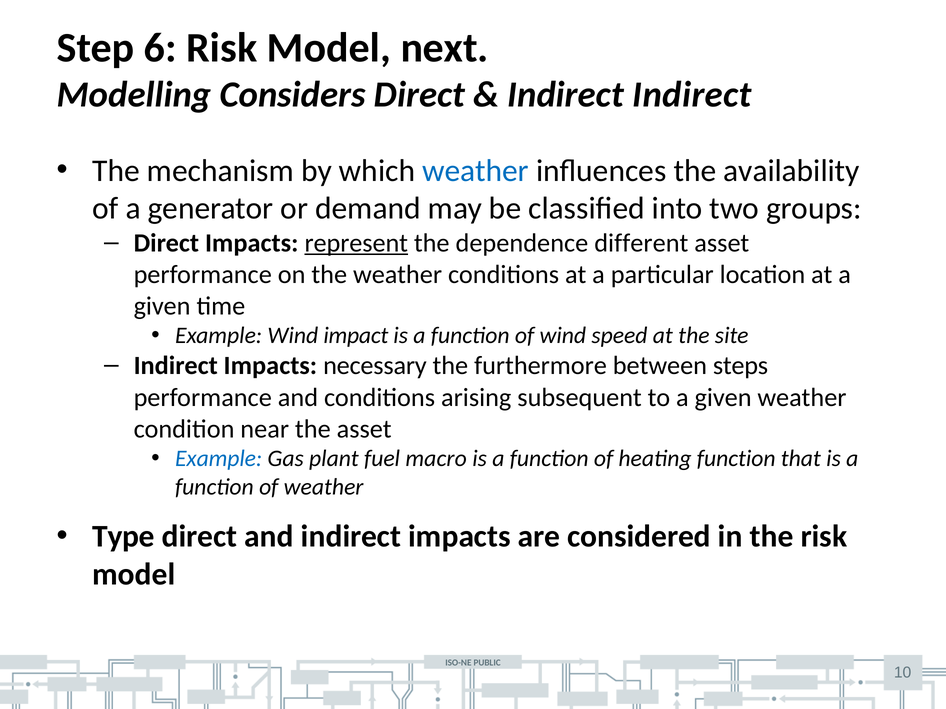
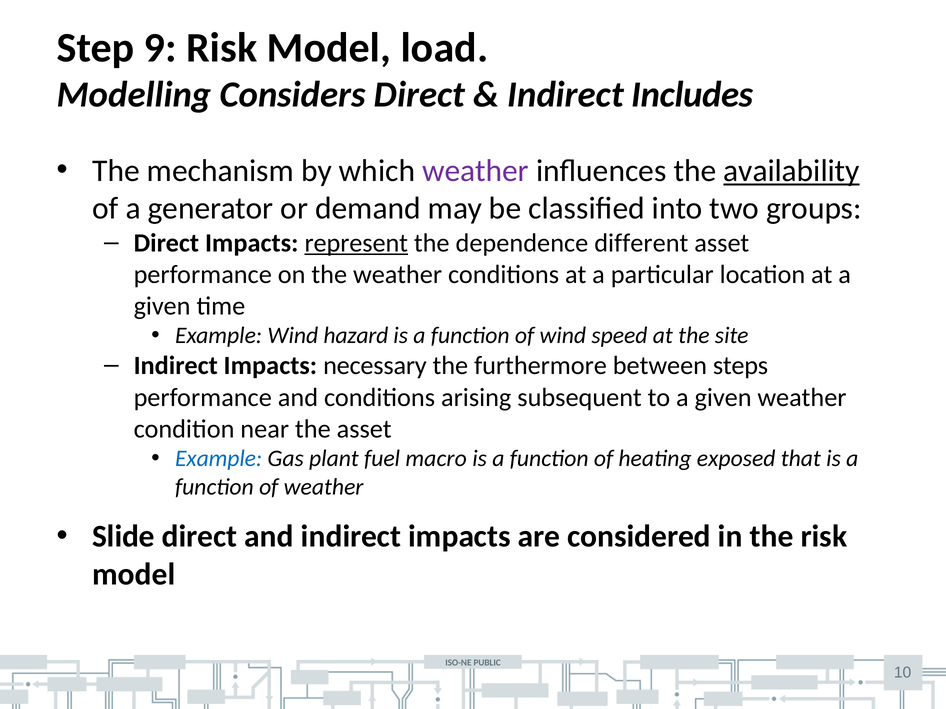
6: 6 -> 9 (160, 48)
next: next -> load (444, 48)
Indirect Indirect: Indirect -> Includes (692, 95)
weather colour: blue -> purple (476, 171)
availability underline: none -> present (792, 171)
impact: impact -> hazard (356, 336)
heating function: function -> exposed (736, 459)
Type: Type -> Slide (123, 537)
